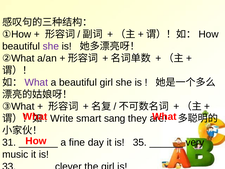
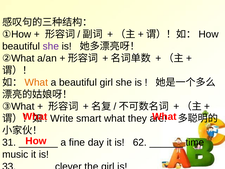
What colour: purple -> orange (36, 82)
smart sang: sang -> what (115, 118)
35: 35 -> 62 (140, 142)
very: very -> time (195, 142)
